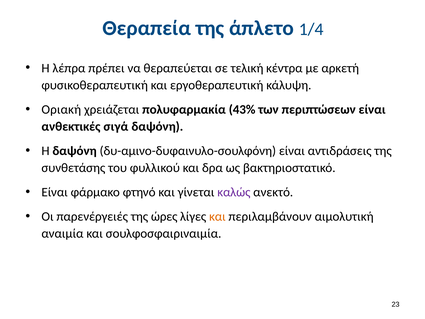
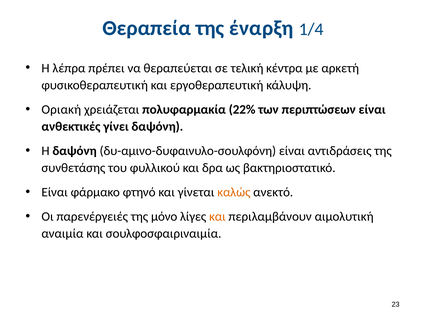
άπλετο: άπλετο -> έναρξη (261, 28)
43%: 43% -> 22% (242, 109)
σιγά: σιγά -> γίνει (116, 126)
καλώς colour: purple -> orange (234, 192)
ώρες: ώρες -> μόνο (164, 216)
